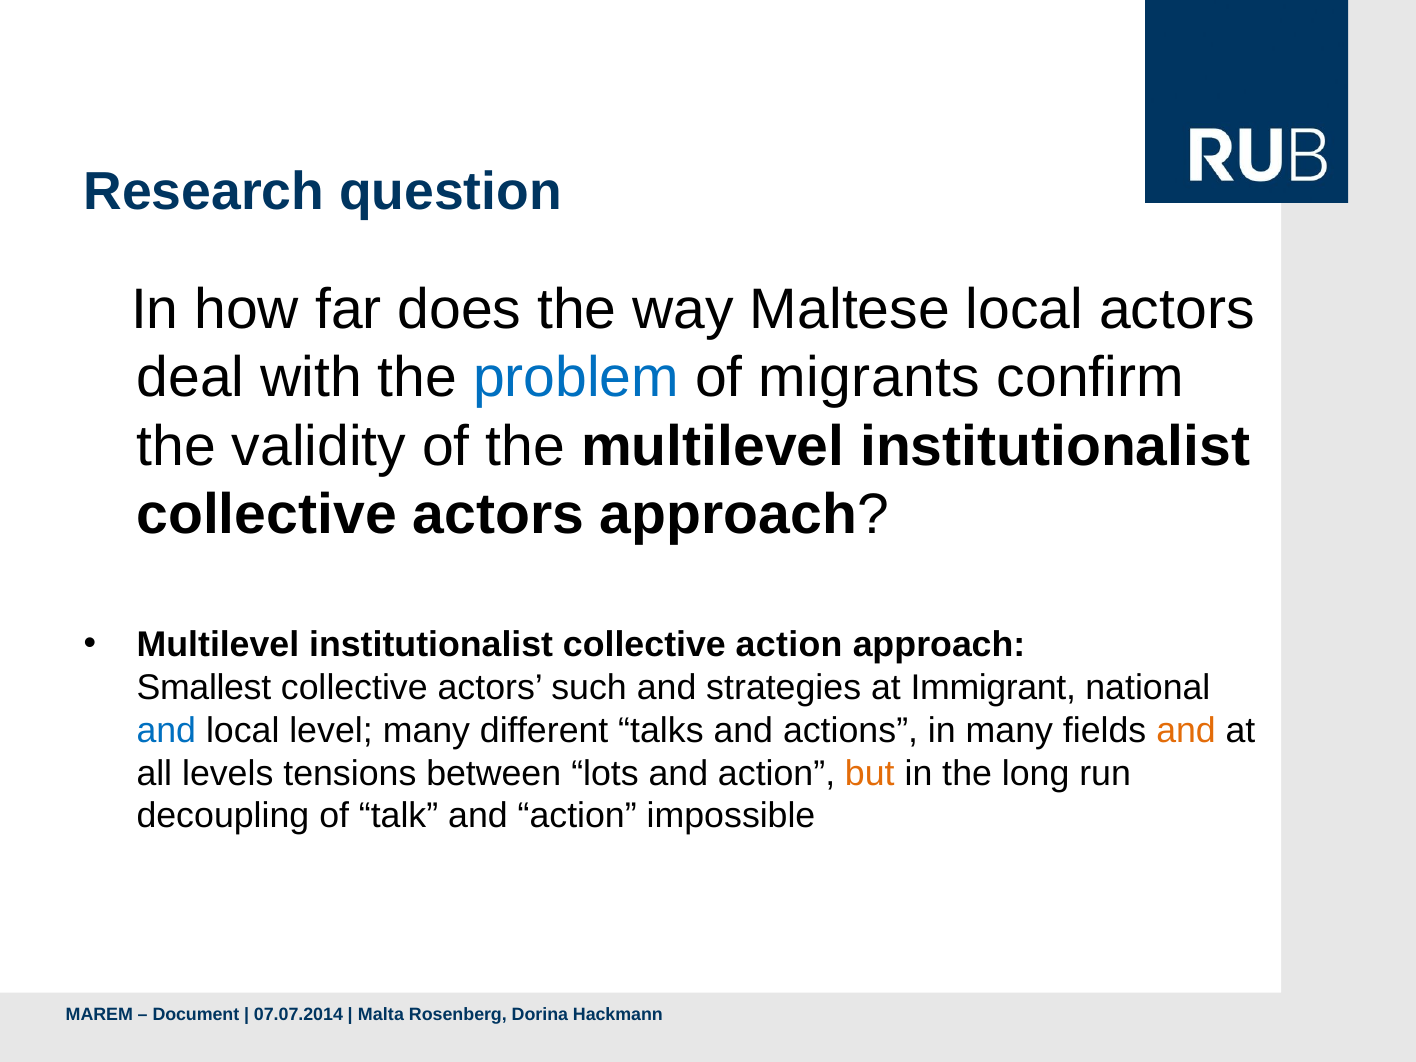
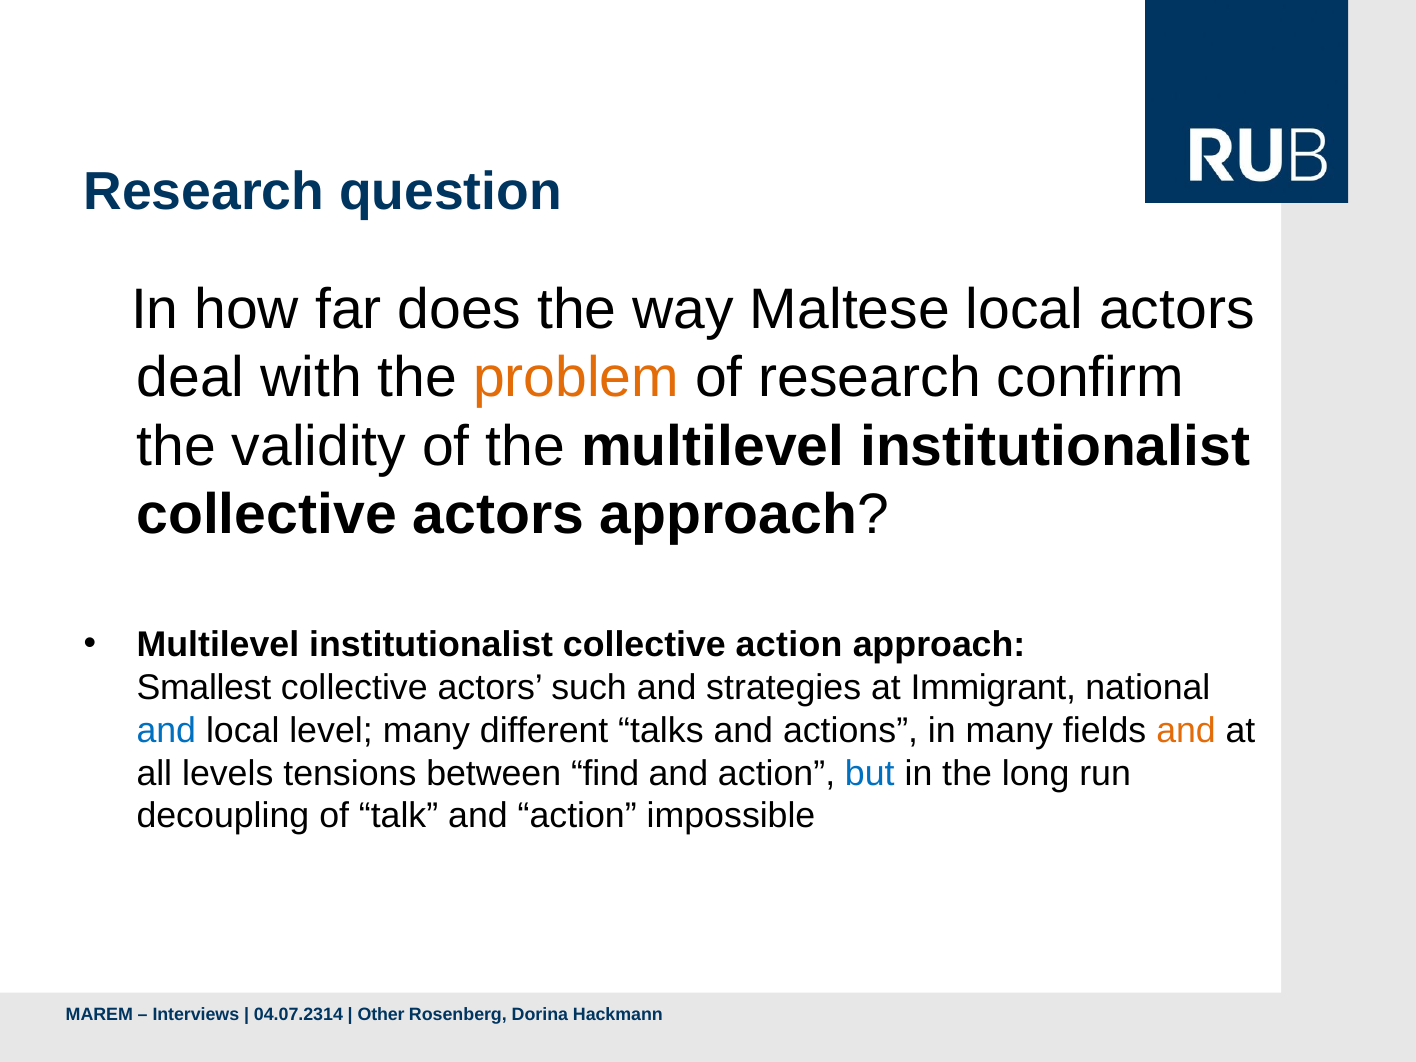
problem colour: blue -> orange (576, 378)
of migrants: migrants -> research (870, 378)
lots: lots -> find (605, 773)
but colour: orange -> blue (870, 773)
Document: Document -> Interviews (196, 1015)
07.07.2014: 07.07.2014 -> 04.07.2314 (298, 1015)
Malta: Malta -> Other (381, 1015)
